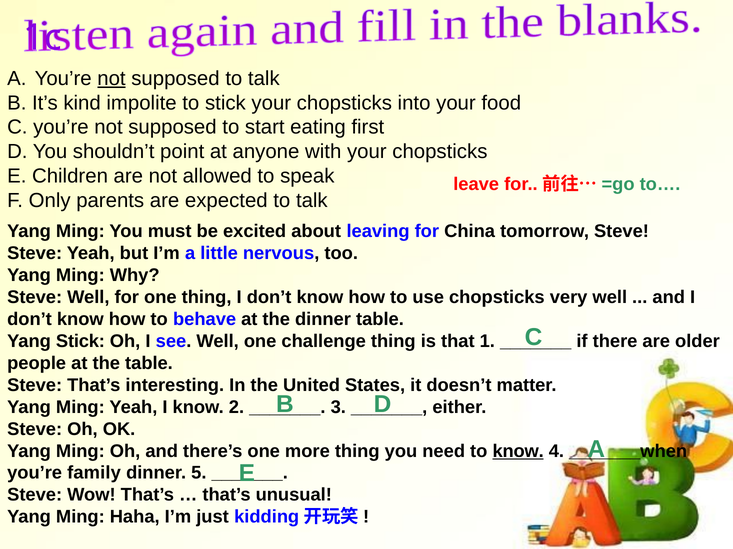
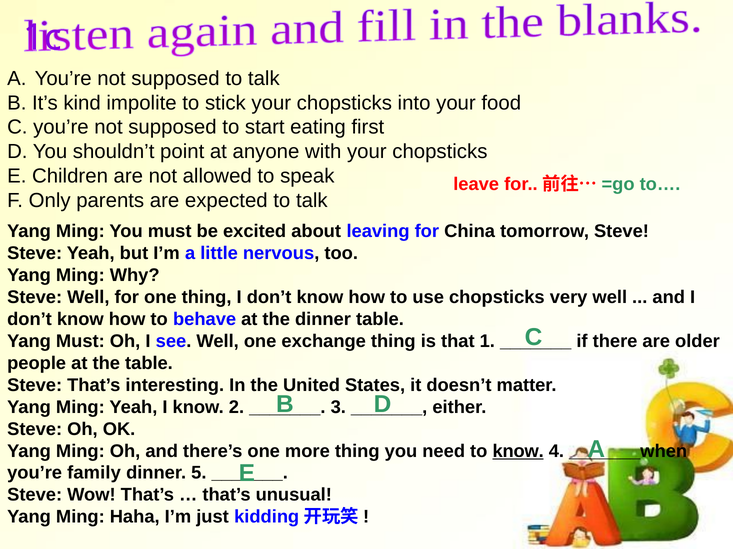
not underline: present -> none (111, 79)
Yang Stick: Stick -> Must (80, 342)
challenge: challenge -> exchange (324, 342)
